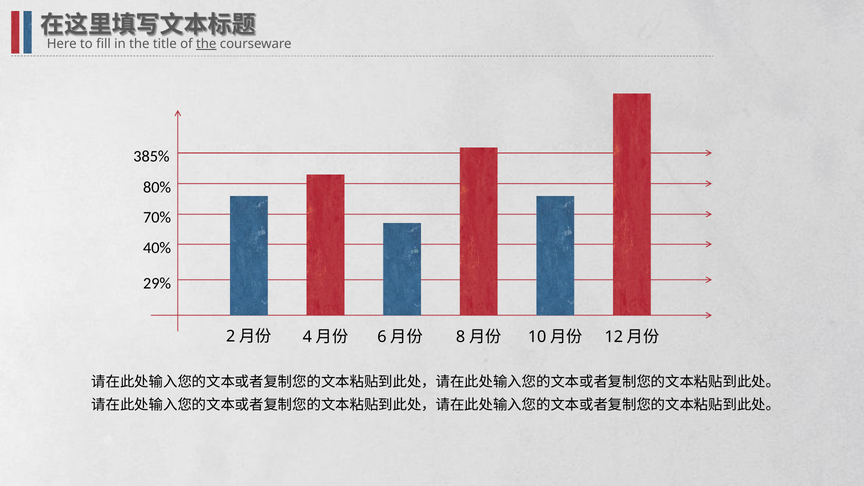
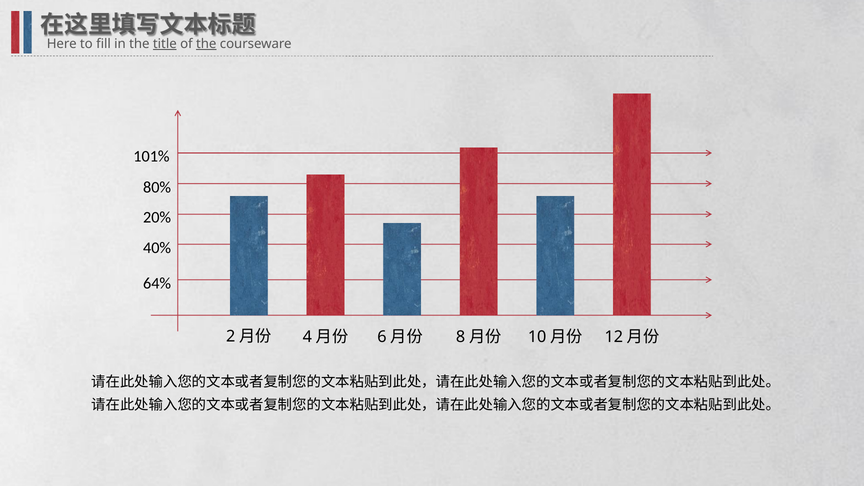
title underline: none -> present (165, 44)
385%: 385% -> 101% (151, 157)
70%: 70% -> 20% (157, 218)
29%: 29% -> 64% (157, 283)
